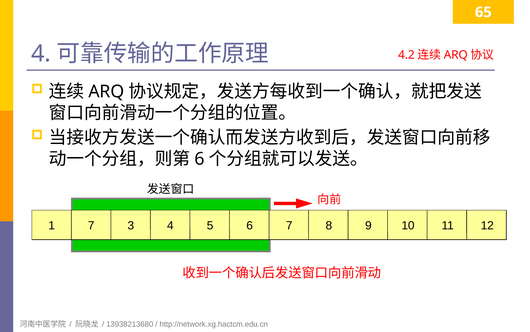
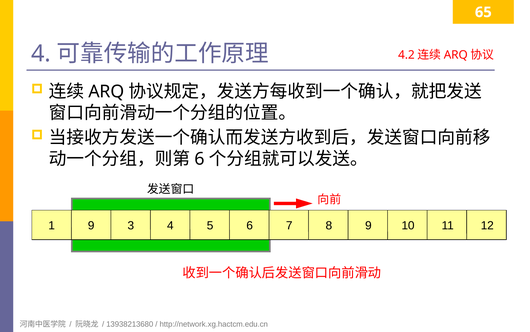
1 7: 7 -> 9 (91, 225)
